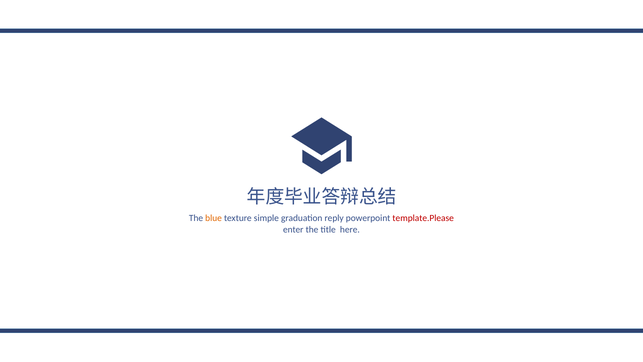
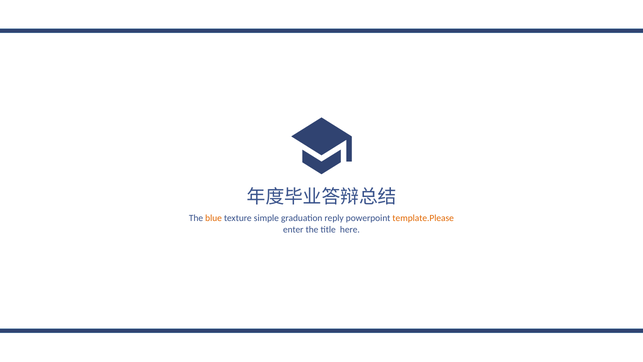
template.Please colour: red -> orange (423, 218)
